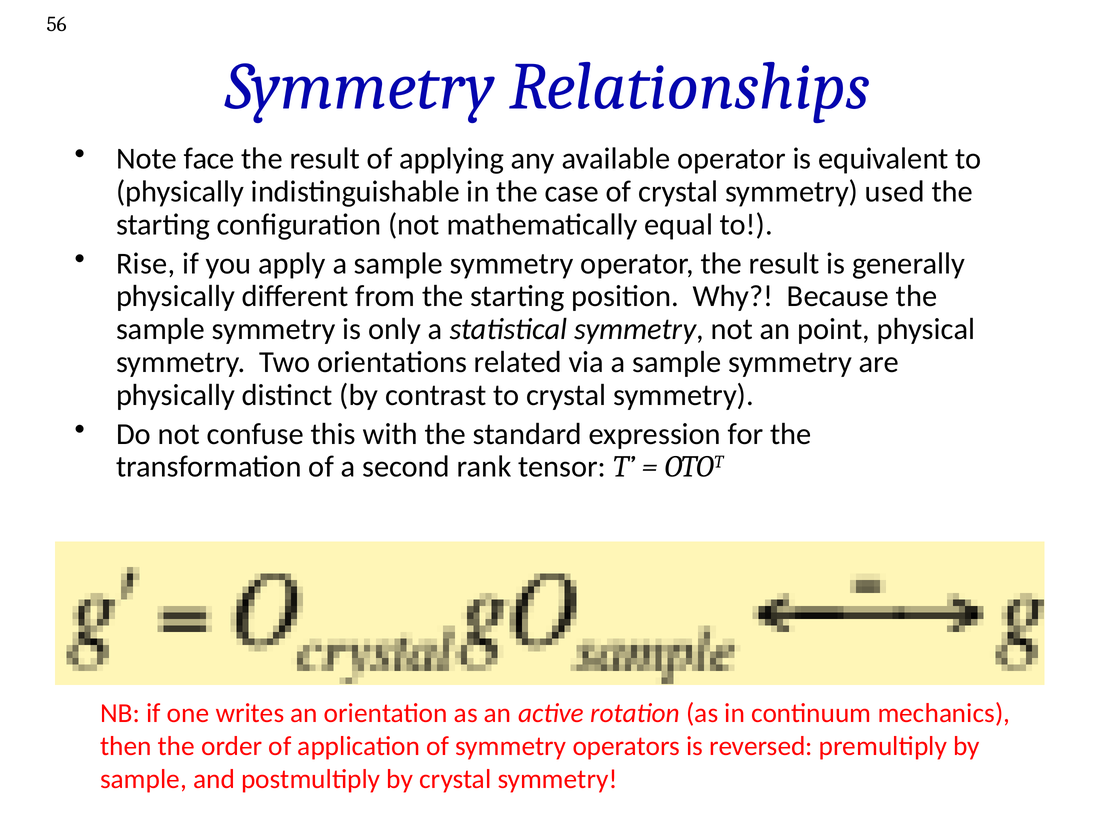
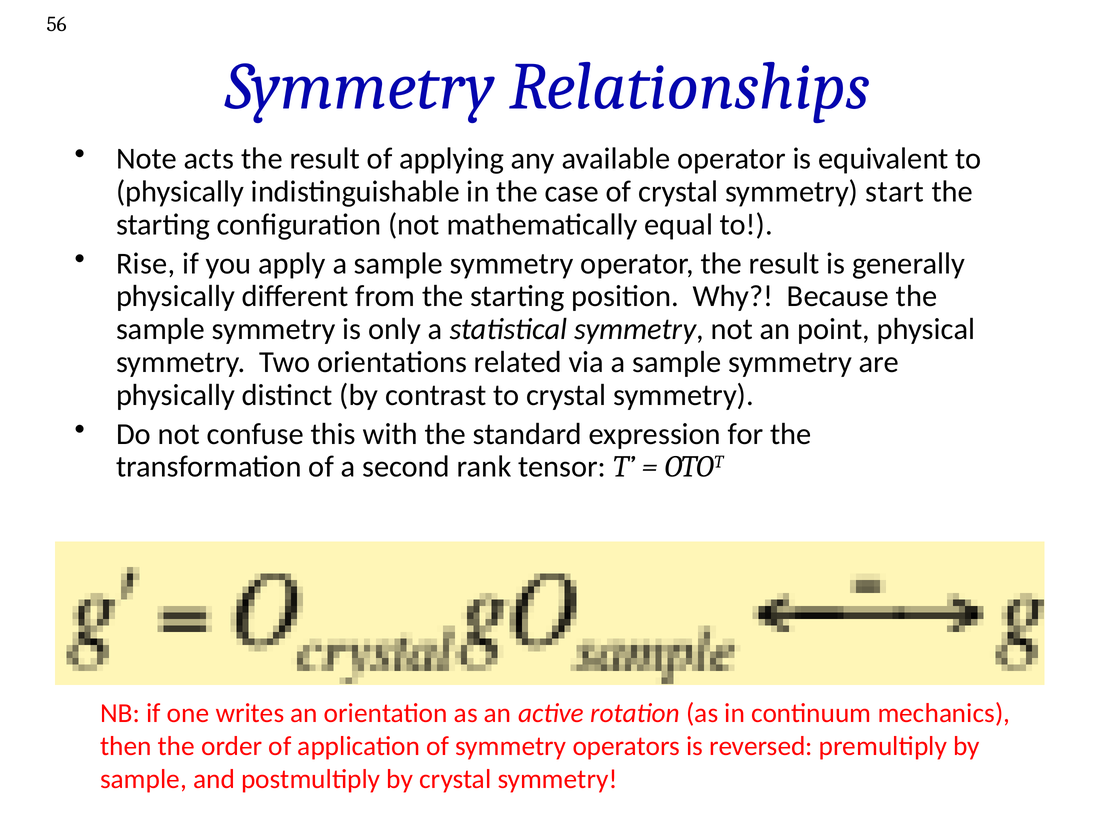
face: face -> acts (209, 159)
used: used -> start (895, 192)
